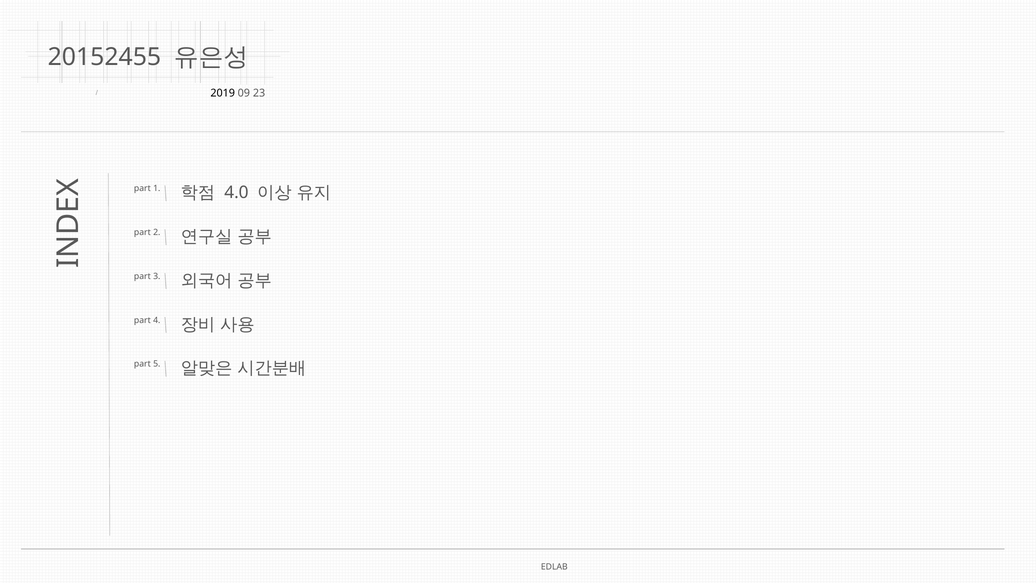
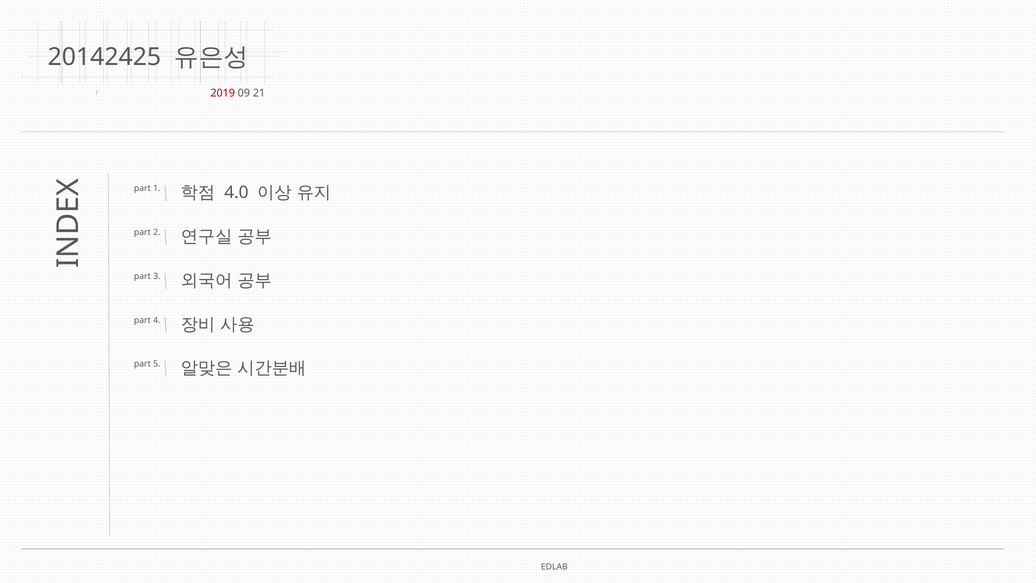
20152455: 20152455 -> 20142425 (104, 57)
2019 colour: black -> red (223, 93)
23: 23 -> 21 (259, 93)
